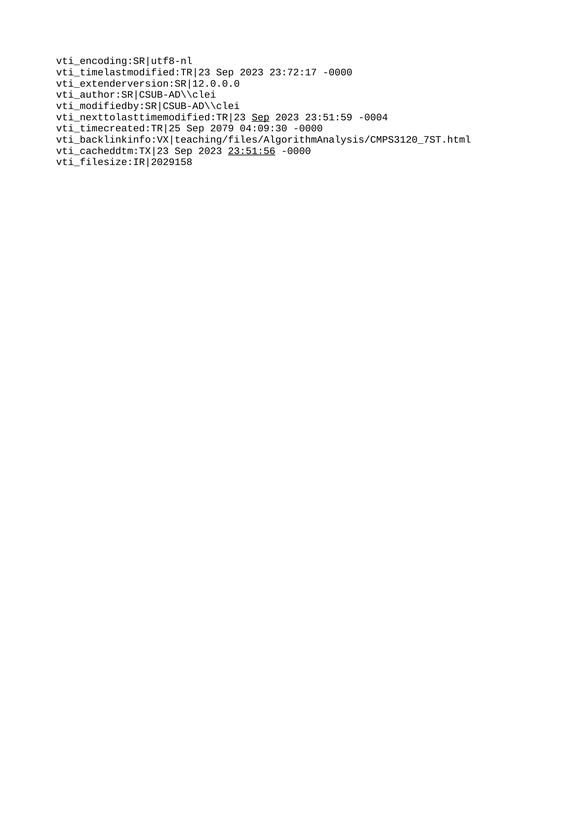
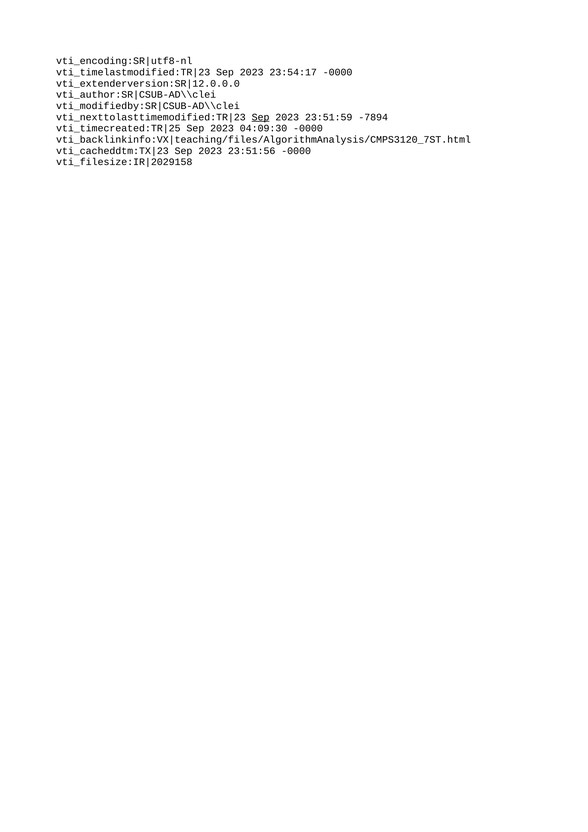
23:72:17: 23:72:17 -> 23:54:17 (293, 72)
-0004: -0004 -> -7894 (373, 117)
2079: 2079 -> 2023 (222, 128)
23:51:56 underline: present -> none (252, 151)
